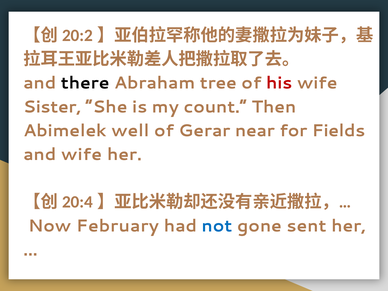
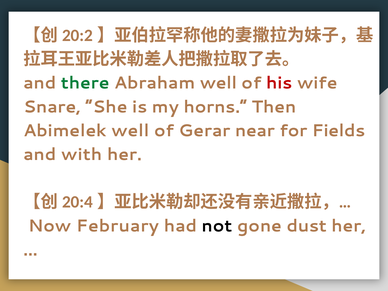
there colour: black -> green (85, 83)
Abraham tree: tree -> well (218, 83)
Sister: Sister -> Snare (52, 107)
count: count -> horns (215, 107)
and wife: wife -> with (82, 154)
not colour: blue -> black (217, 226)
sent: sent -> dust (307, 226)
